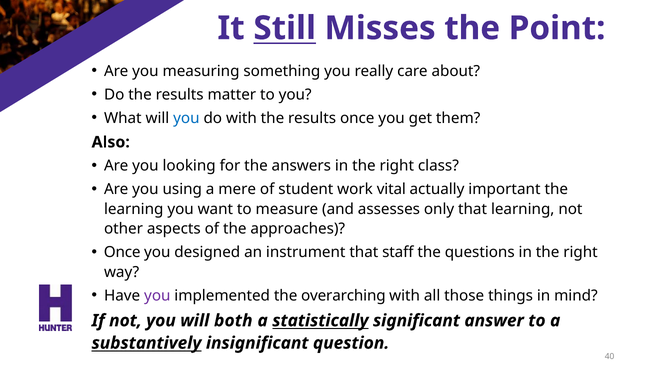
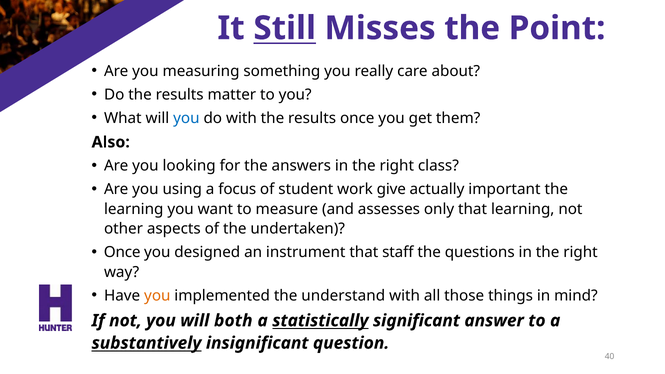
mere: mere -> focus (237, 189)
vital: vital -> give (391, 189)
approaches: approaches -> undertaken (298, 229)
you colour: purple -> orange (157, 296)
overarching: overarching -> understand (343, 296)
